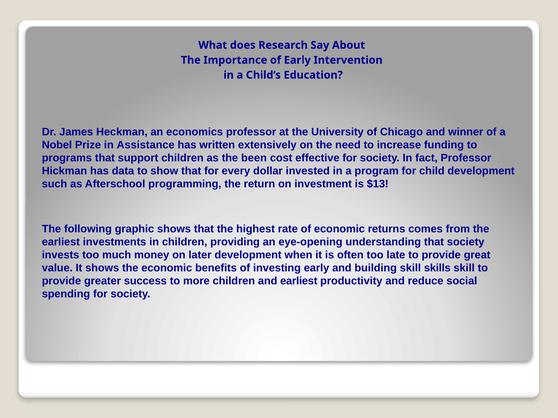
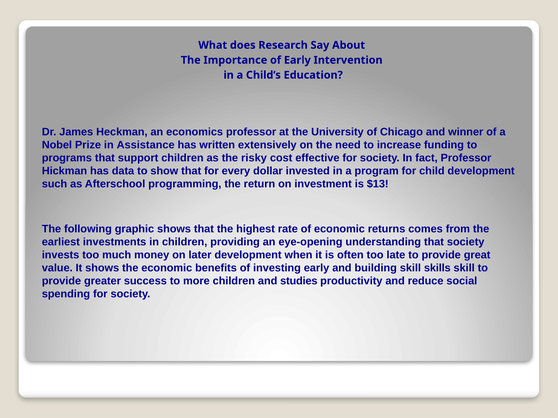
been: been -> risky (254, 158)
and earliest: earliest -> studies (299, 281)
